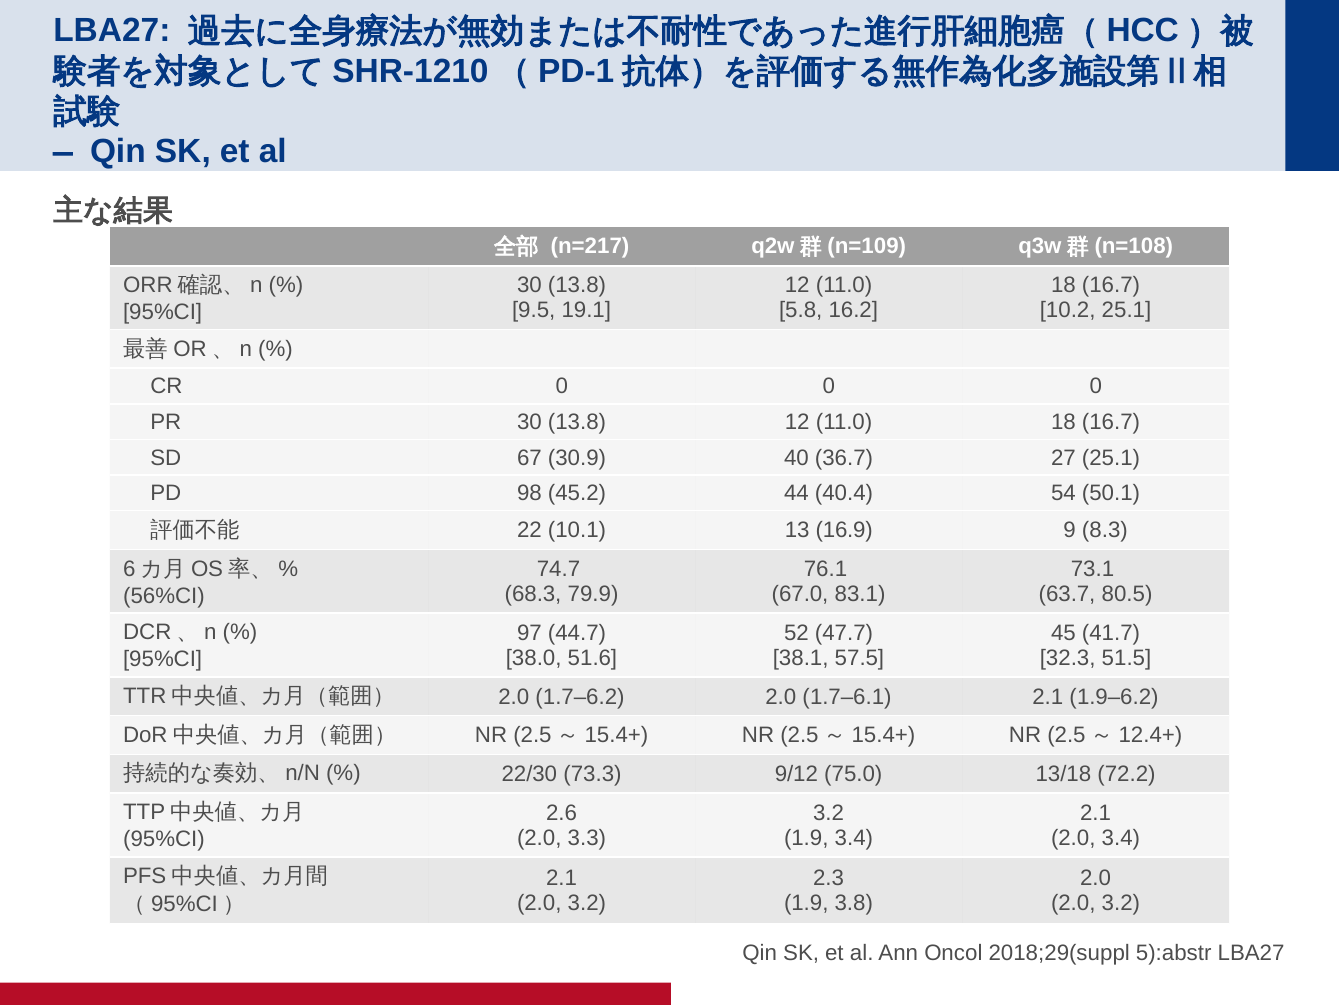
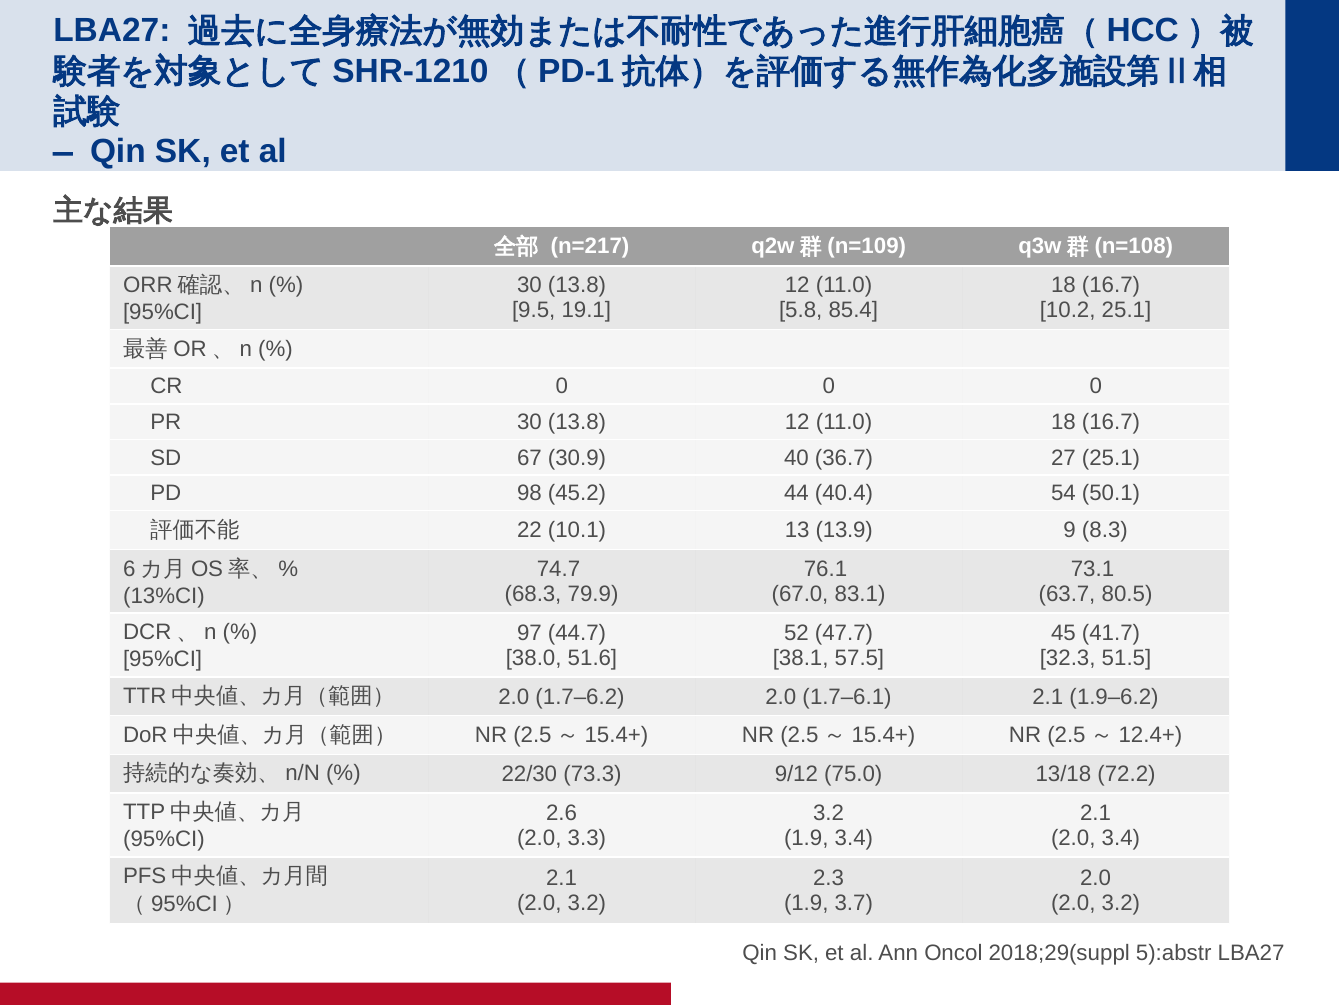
16.2: 16.2 -> 85.4 (853, 310)
16.9: 16.9 -> 13.9 (844, 530)
56%CI: 56%CI -> 13%CI (164, 595)
3.8: 3.8 -> 3.7 (854, 902)
